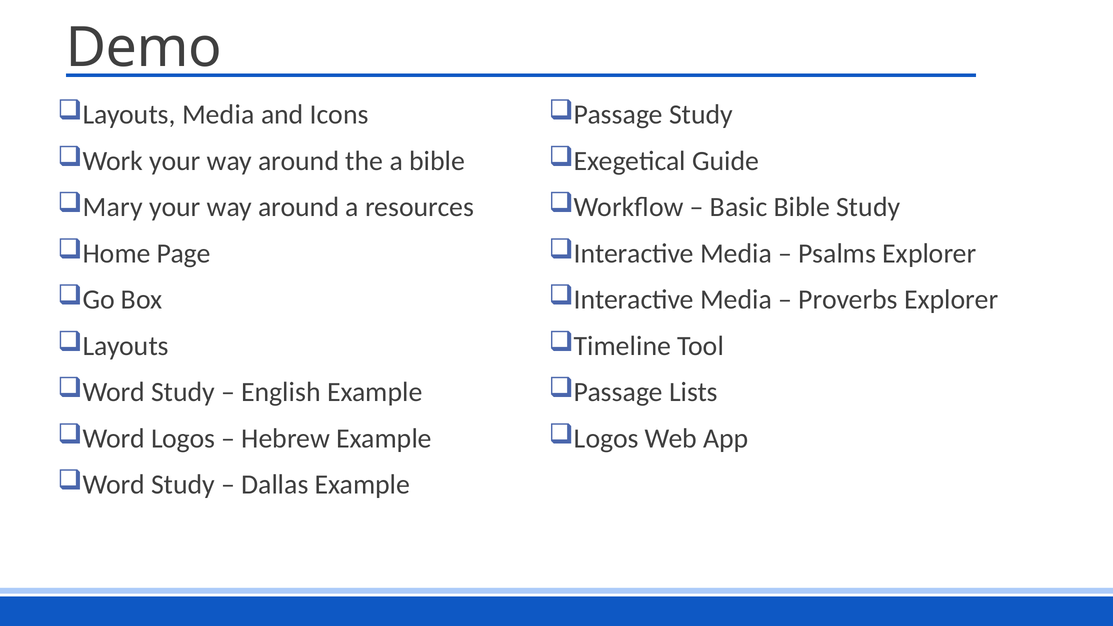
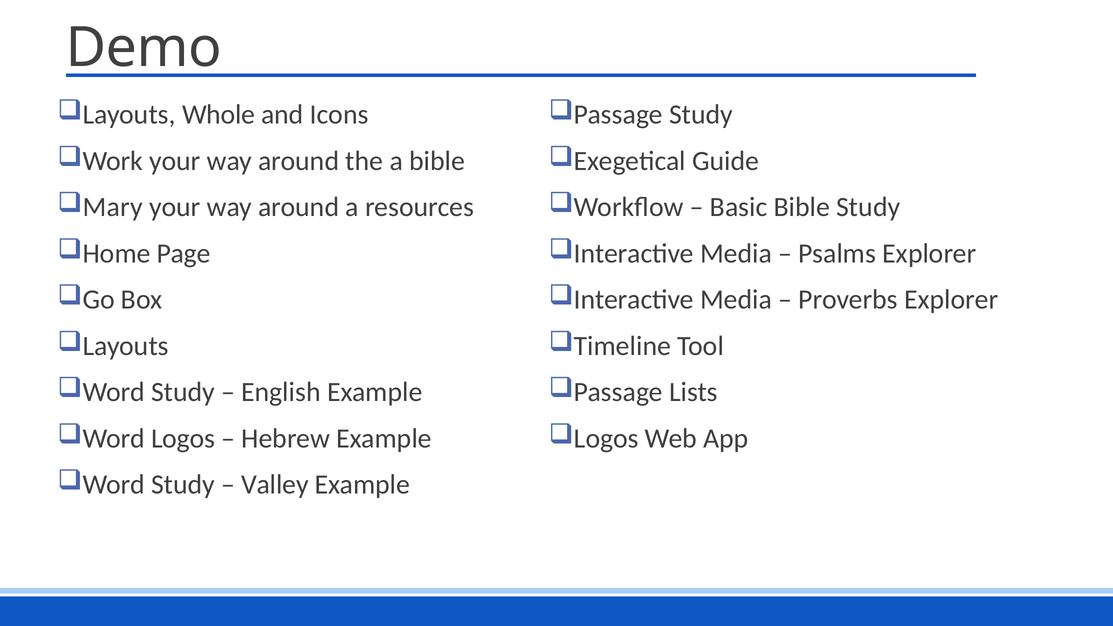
Layouts Media: Media -> Whole (219, 115)
Dallas: Dallas -> Valley (275, 485)
